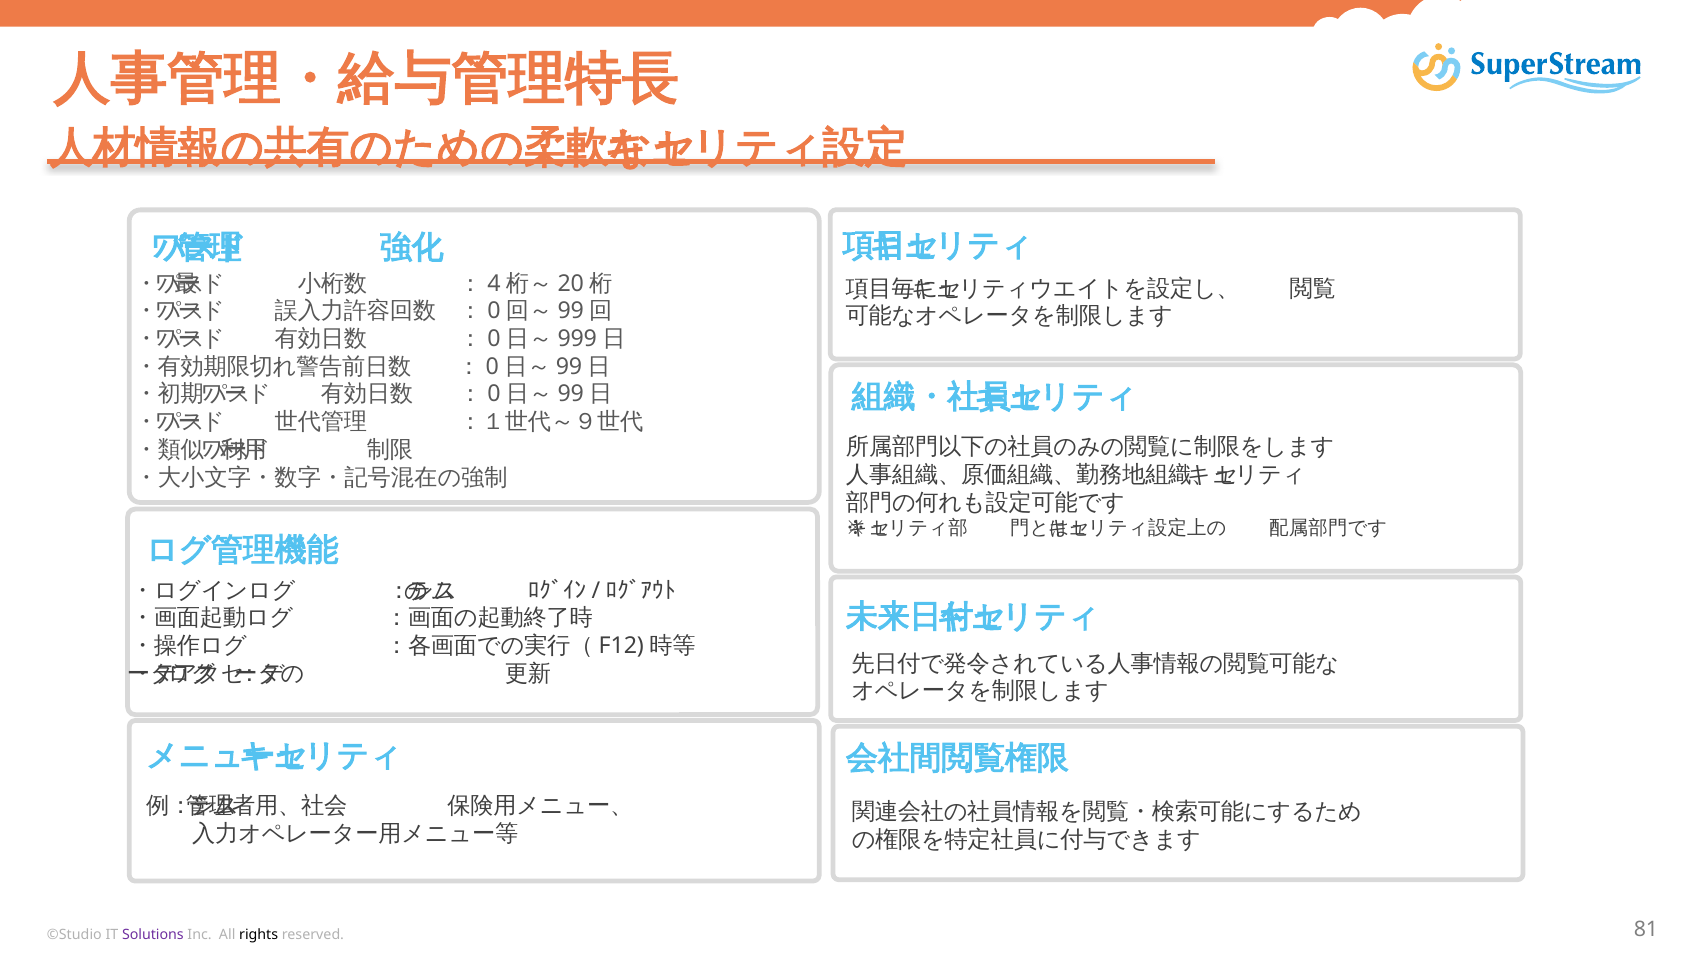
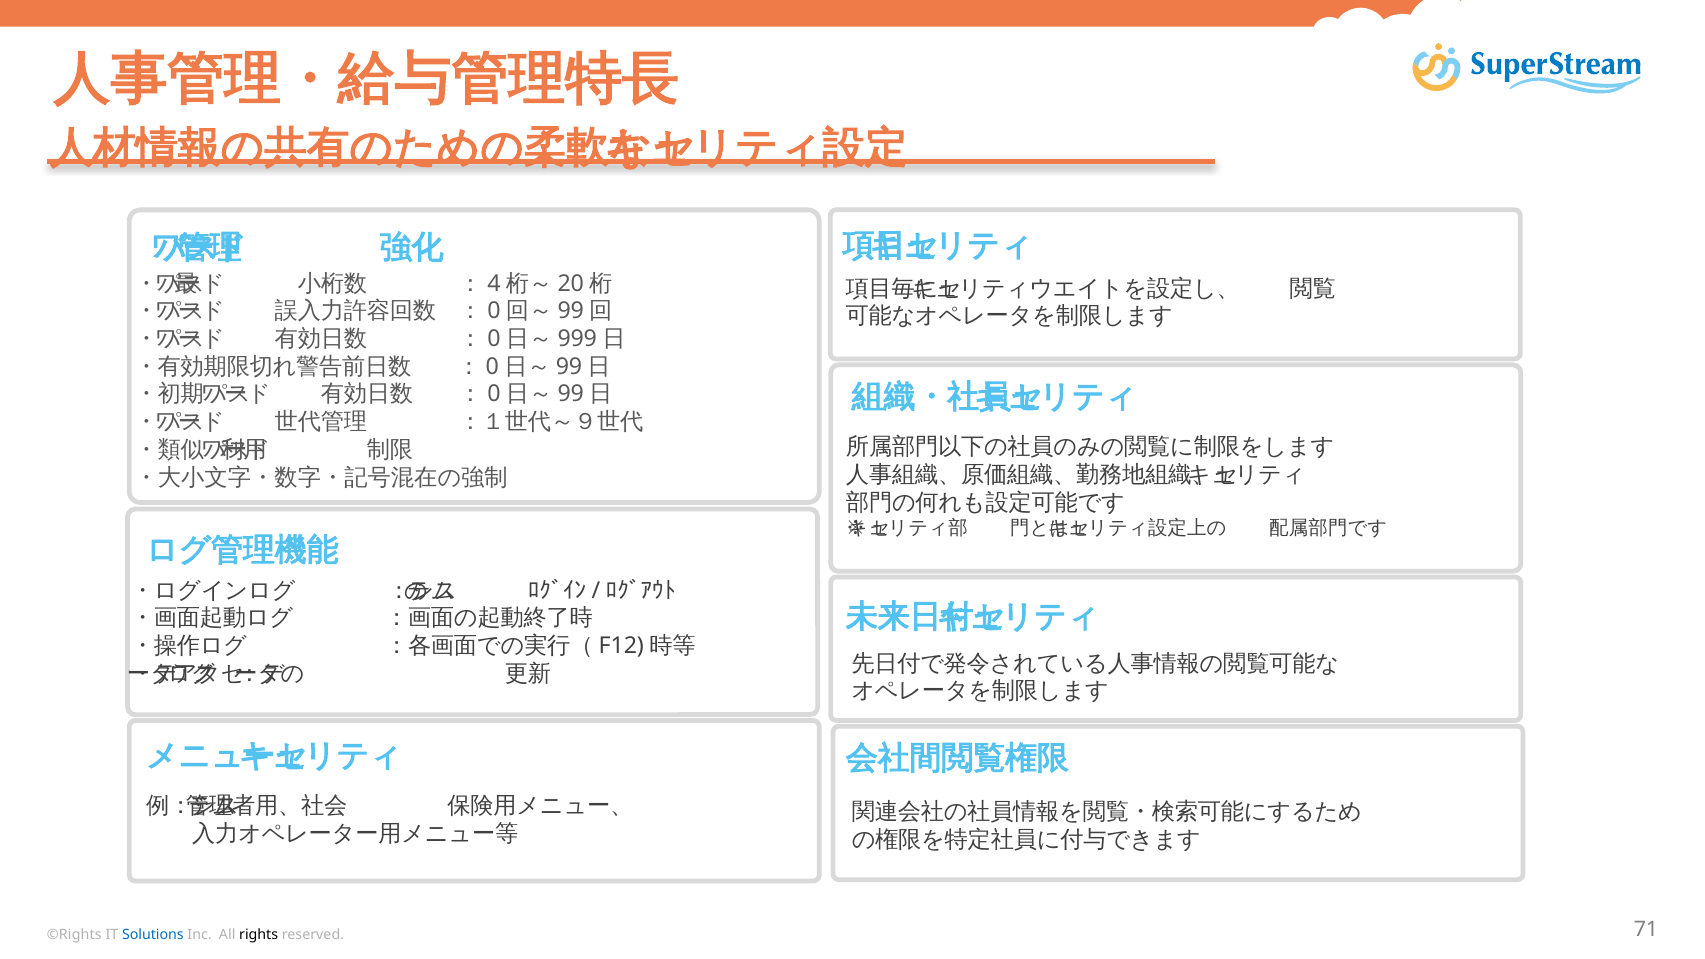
©Studio: ©Studio -> ©Rights (74, 935)
Solutions colour: purple -> blue (153, 935)
81: 81 -> 71 (1646, 930)
